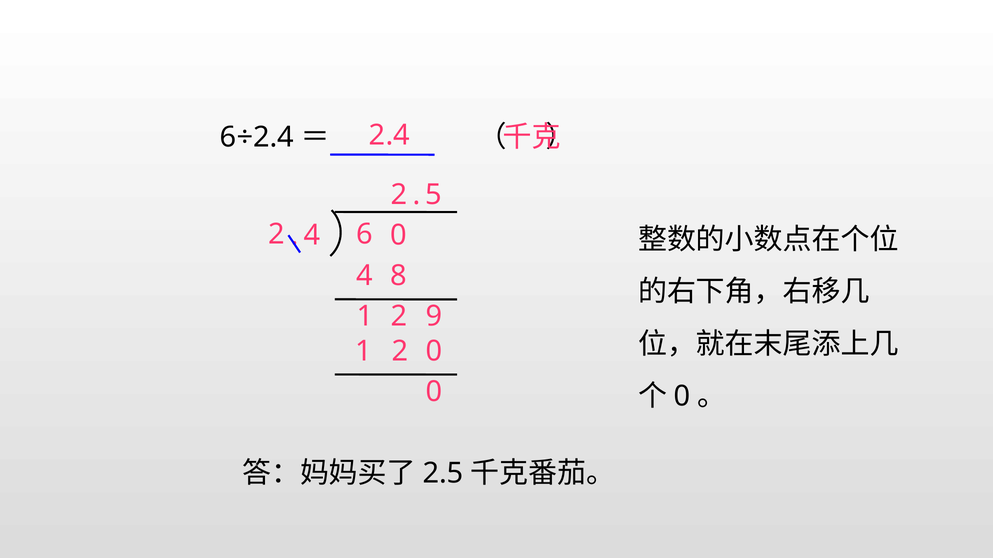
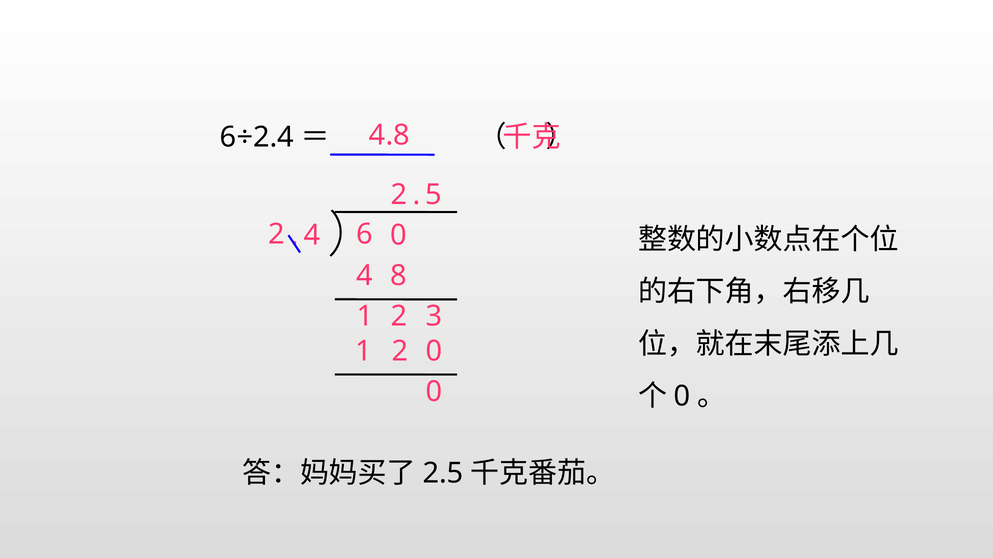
2.4: 2.4 -> 4.8 (389, 135)
9: 9 -> 3 (434, 316)
